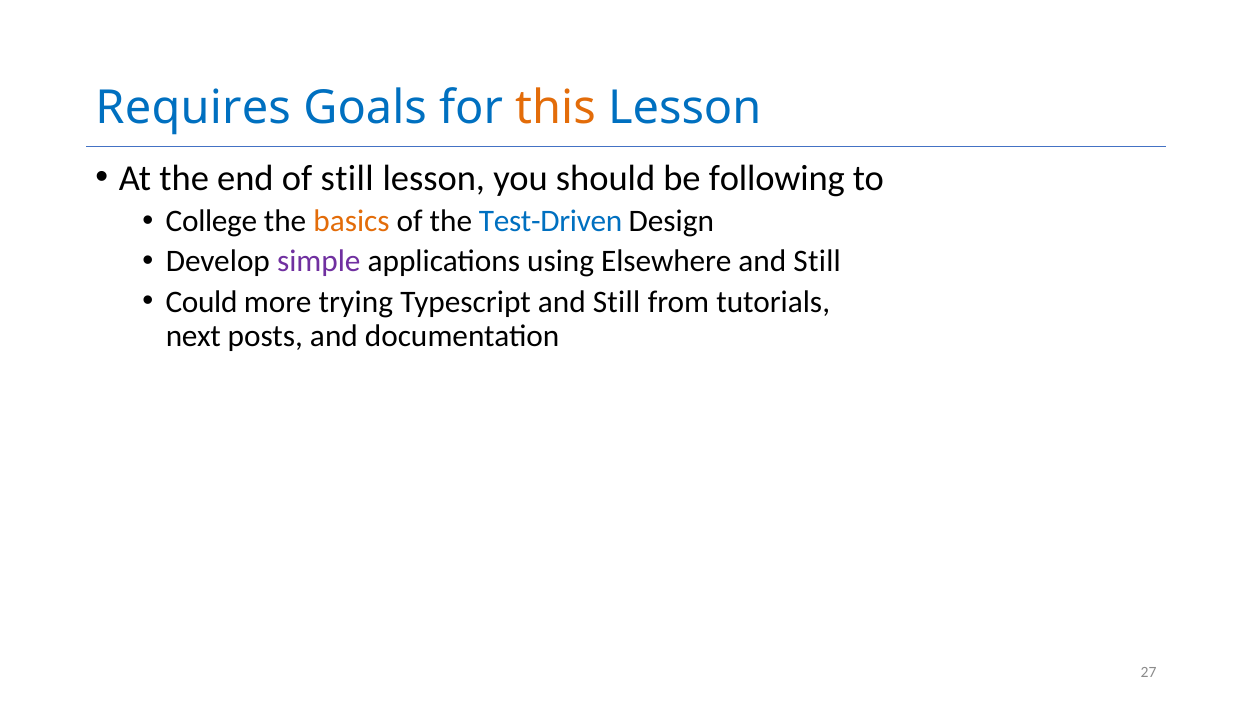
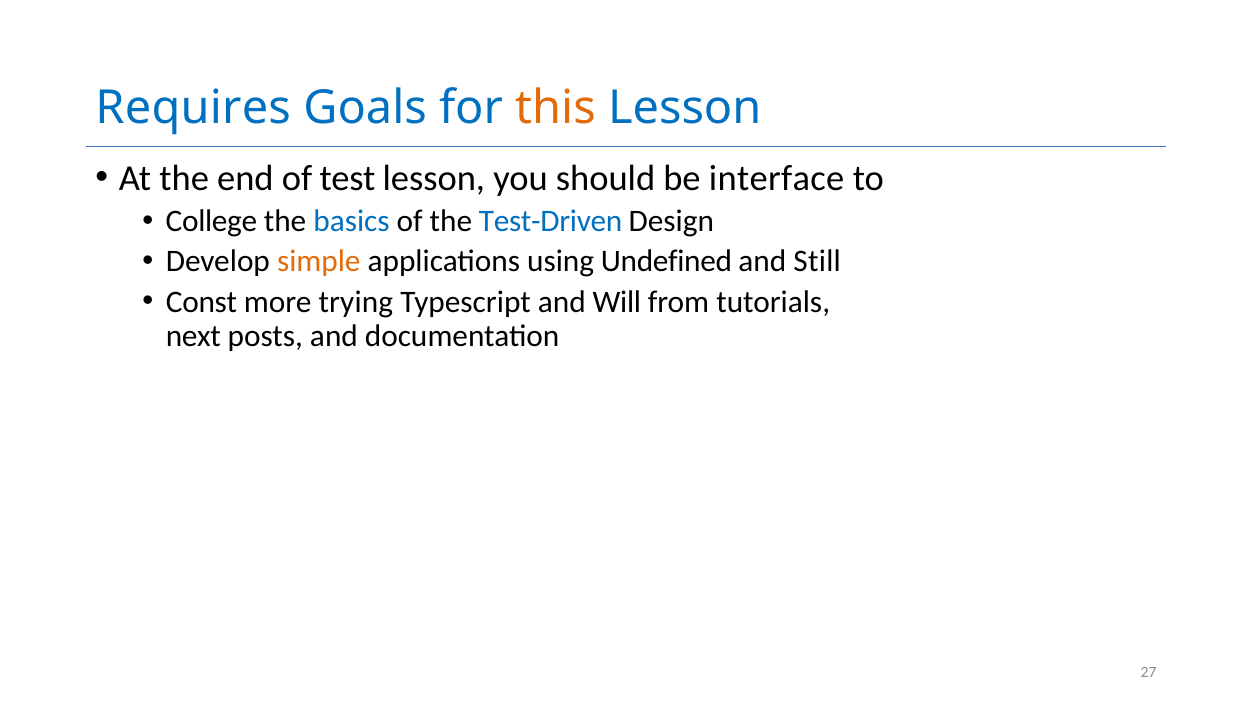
of still: still -> test (348, 178)
following: following -> interface (777, 178)
basics colour: orange -> blue (351, 221)
simple colour: purple -> orange (319, 262)
Elsewhere: Elsewhere -> Undefined (666, 262)
Could: Could -> Const (202, 302)
Typescript and Still: Still -> Will (617, 302)
